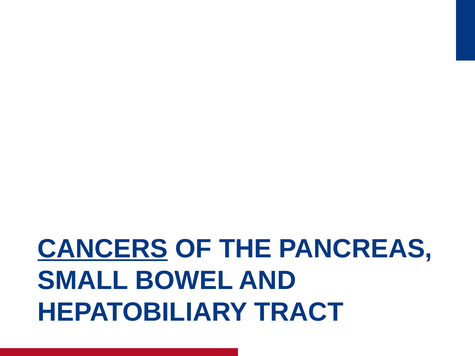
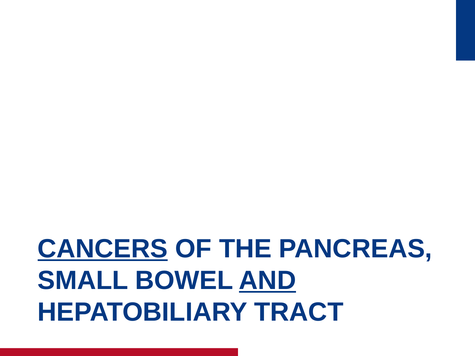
AND underline: none -> present (268, 281)
